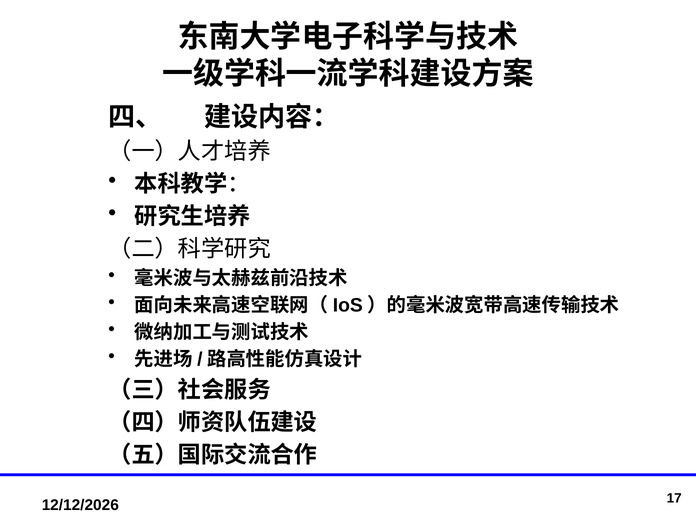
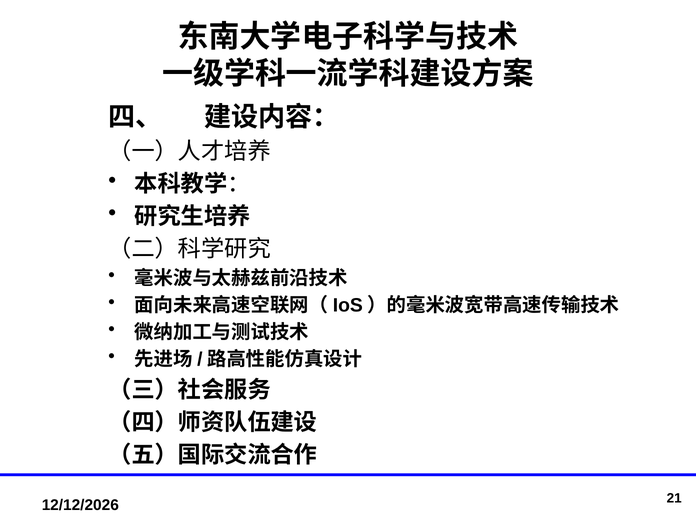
17: 17 -> 21 (674, 498)
